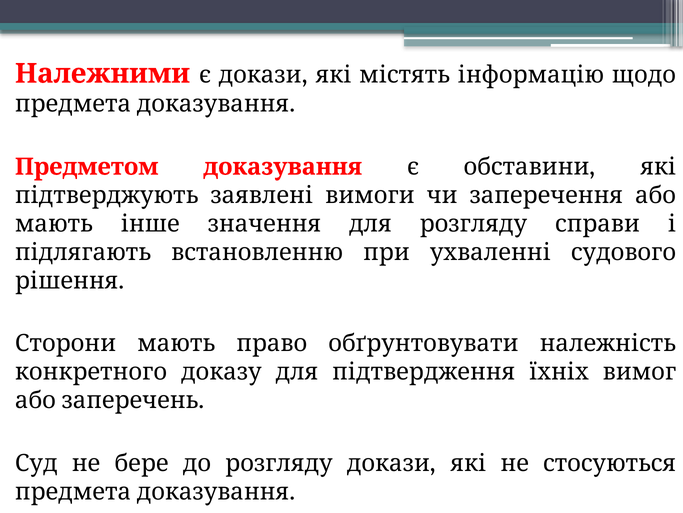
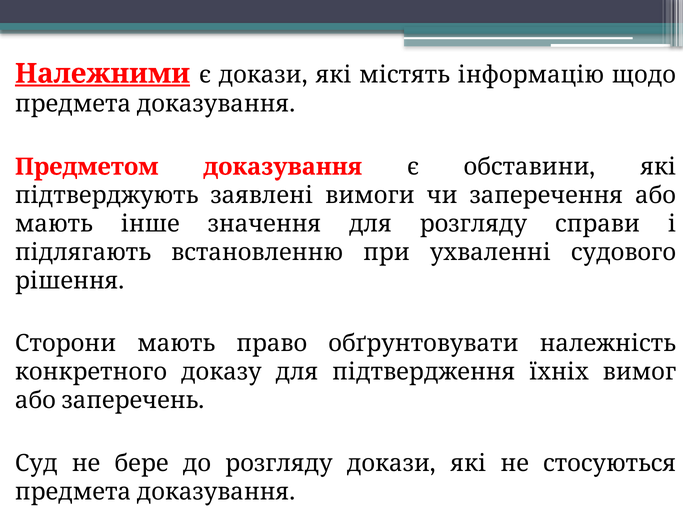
Належними underline: none -> present (102, 74)
